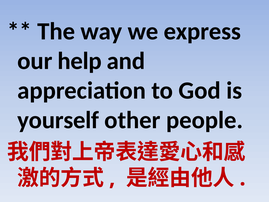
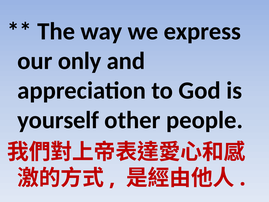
help: help -> only (80, 61)
